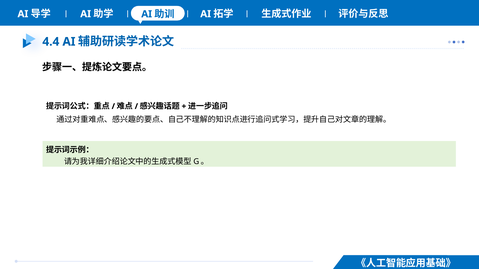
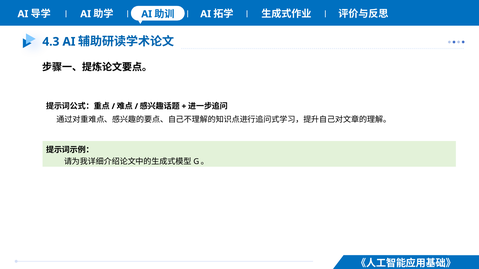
4.4: 4.4 -> 4.3 (51, 42)
